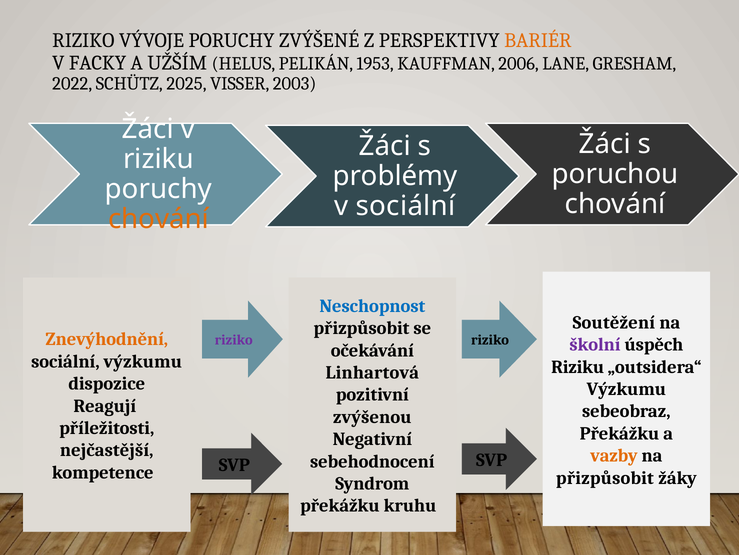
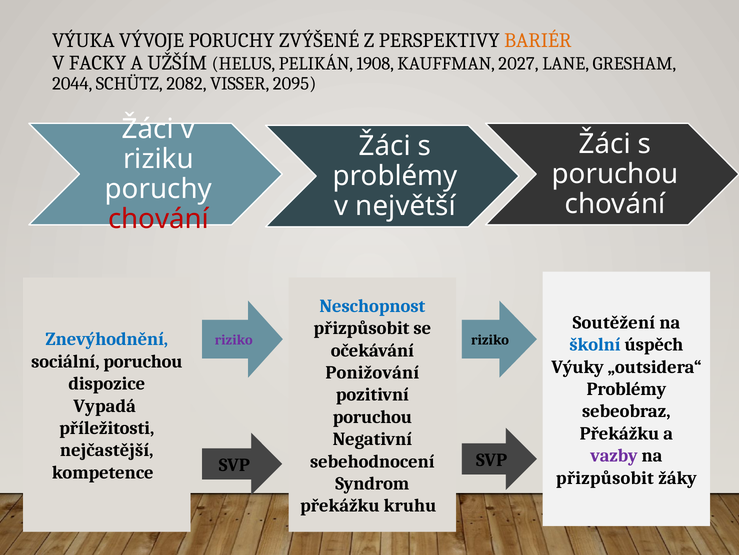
RIZIKO: RIZIKO -> VÝUKA (83, 40)
1953: 1953 -> 1908 (375, 63)
2006: 2006 -> 2027 (518, 63)
2022: 2022 -> 2044 (72, 84)
2025: 2025 -> 2082 (186, 84)
2003: 2003 -> 2095 (295, 84)
v sociální: sociální -> největší (406, 206)
chování colour: orange -> red (159, 219)
Znevýhodnění colour: orange -> blue (107, 339)
školní colour: purple -> blue (595, 344)
sociální výzkumu: výzkumu -> poruchou (143, 361)
Riziku: Riziku -> Výuky (578, 366)
Linhartová: Linhartová -> Ponižování (372, 372)
Výzkumu: Výzkumu -> Problémy (626, 389)
Reagují: Reagují -> Vypadá (105, 405)
zvýšenou: zvýšenou -> poruchou (372, 417)
vazby colour: orange -> purple (614, 455)
